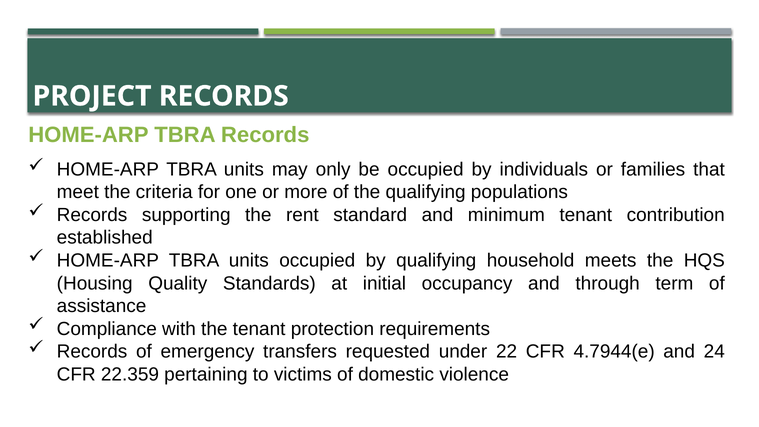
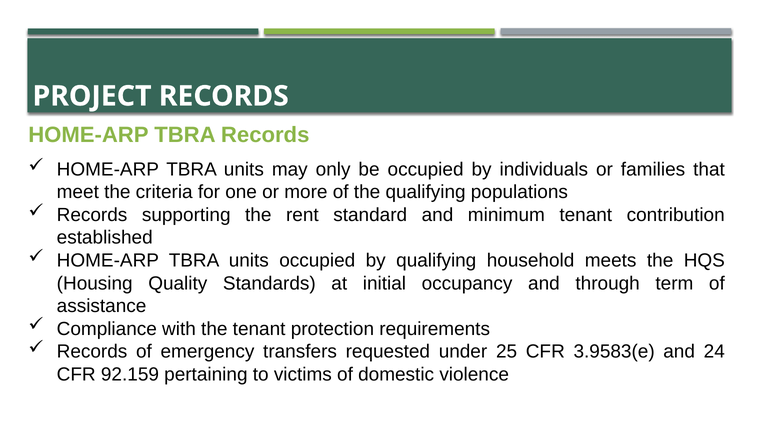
22: 22 -> 25 (507, 352)
4.7944(e: 4.7944(e -> 3.9583(e (614, 352)
22.359: 22.359 -> 92.159 (130, 374)
